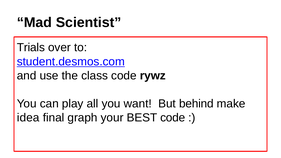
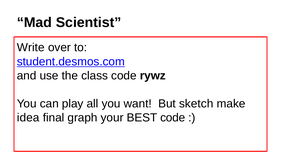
Trials: Trials -> Write (31, 48)
behind: behind -> sketch (196, 104)
